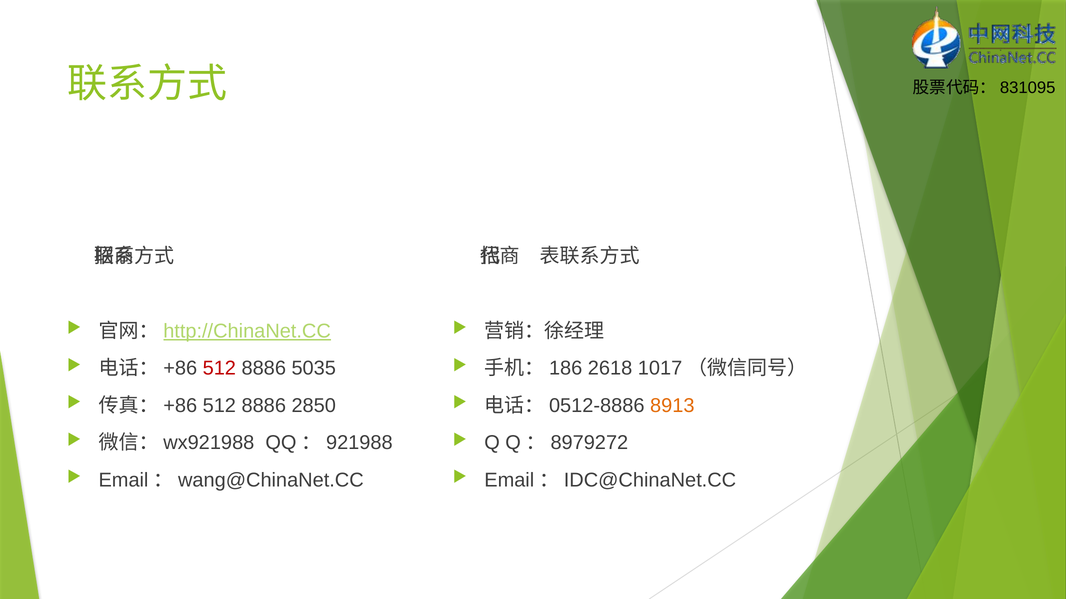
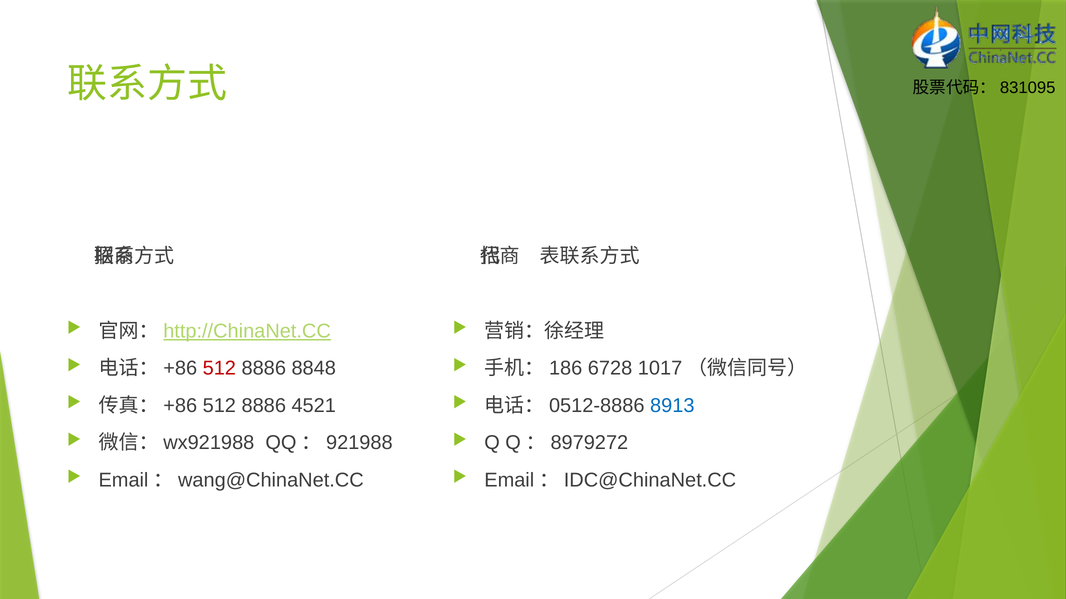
5035: 5035 -> 8848 (314, 369)
2618: 2618 -> 6728 (610, 369)
2850: 2850 -> 4521 (314, 406)
8913 colour: orange -> blue (672, 406)
